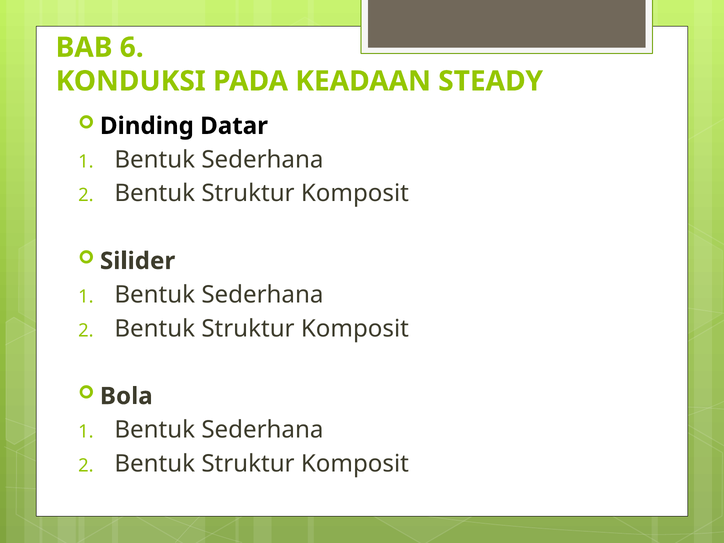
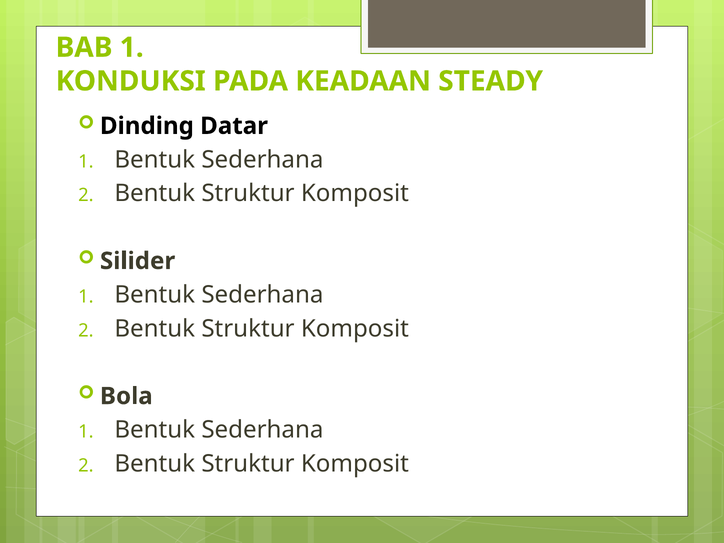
BAB 6: 6 -> 1 (132, 47)
